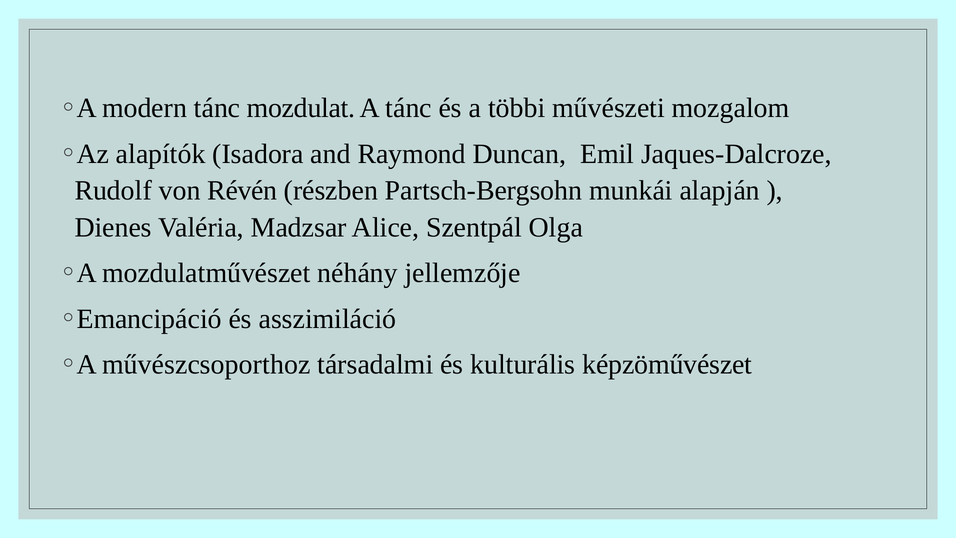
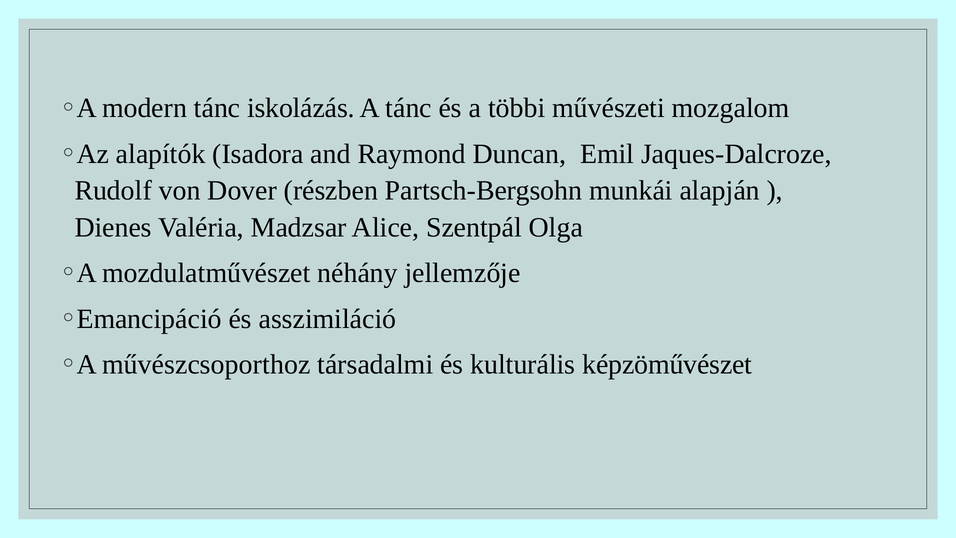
mozdulat: mozdulat -> iskolázás (301, 108)
Révén: Révén -> Dover (242, 191)
